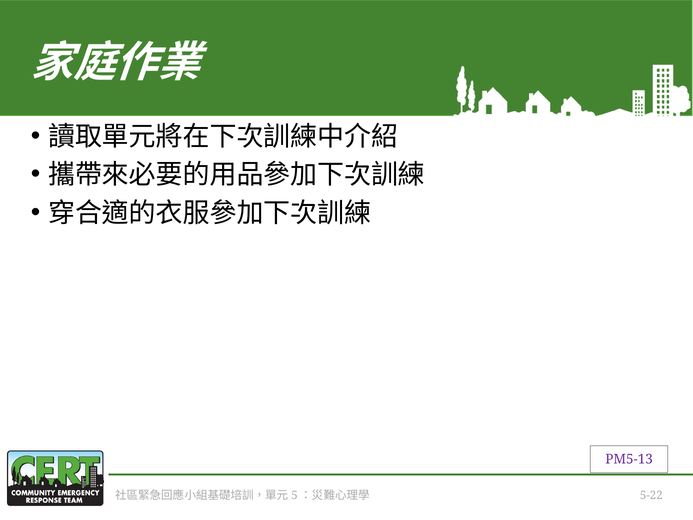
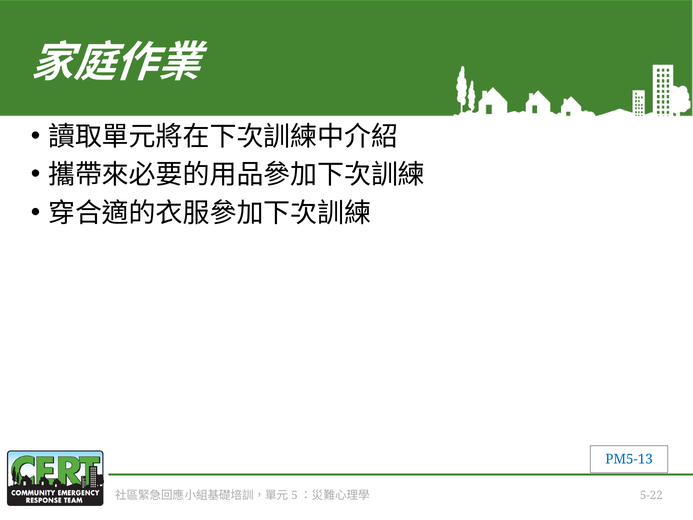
PM5-13 colour: purple -> blue (629, 459)
